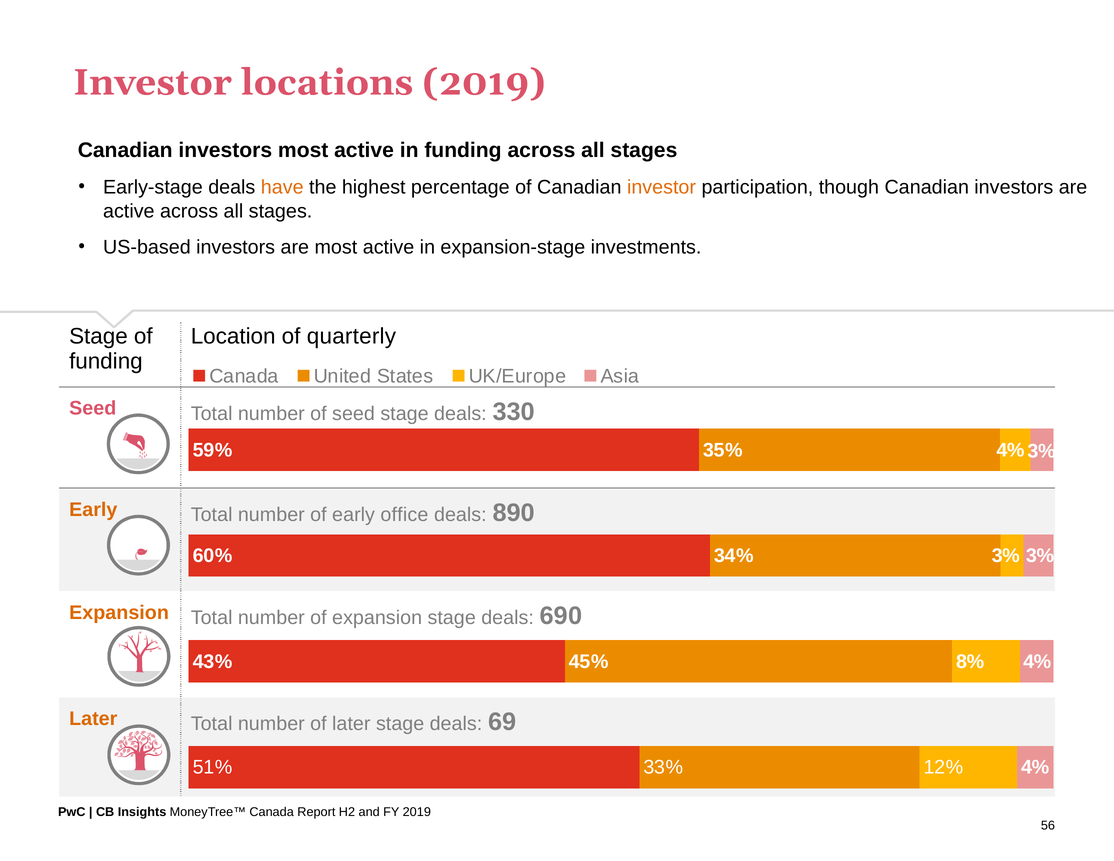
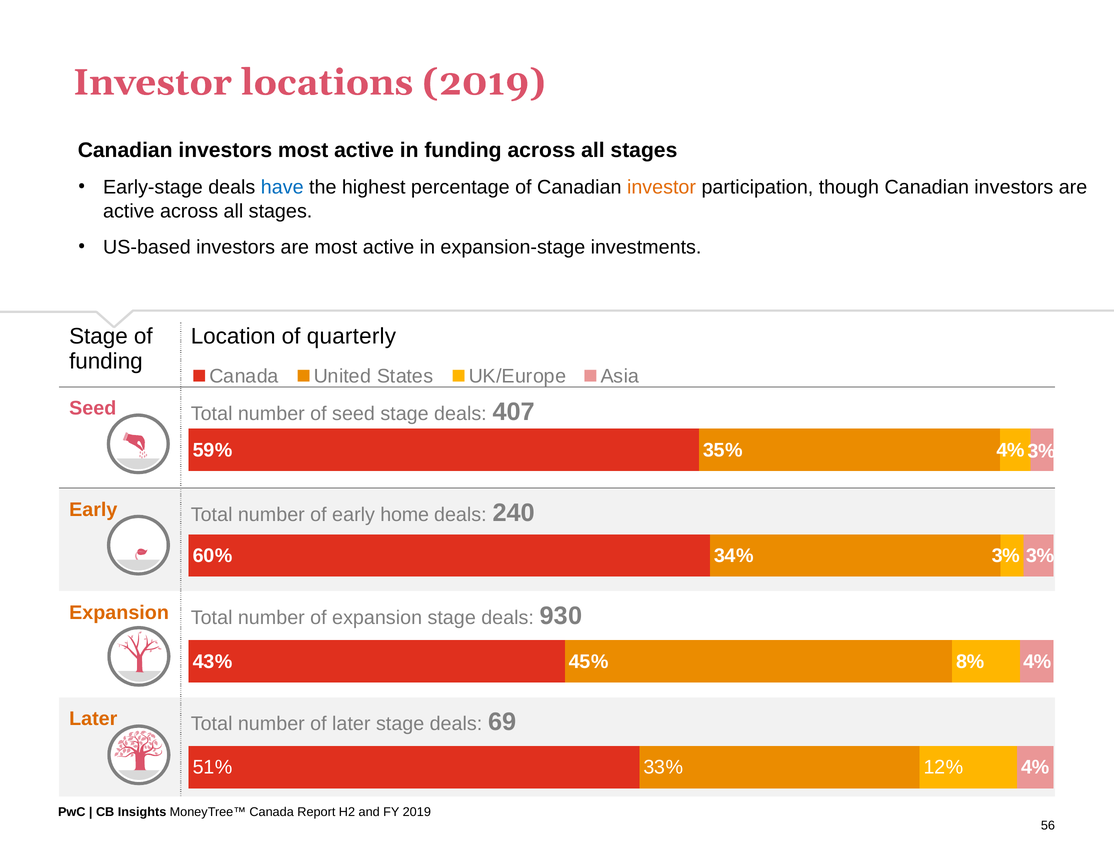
have colour: orange -> blue (282, 187)
330: 330 -> 407 (514, 412)
office: office -> home (405, 515)
890: 890 -> 240 (514, 513)
690: 690 -> 930 (561, 616)
